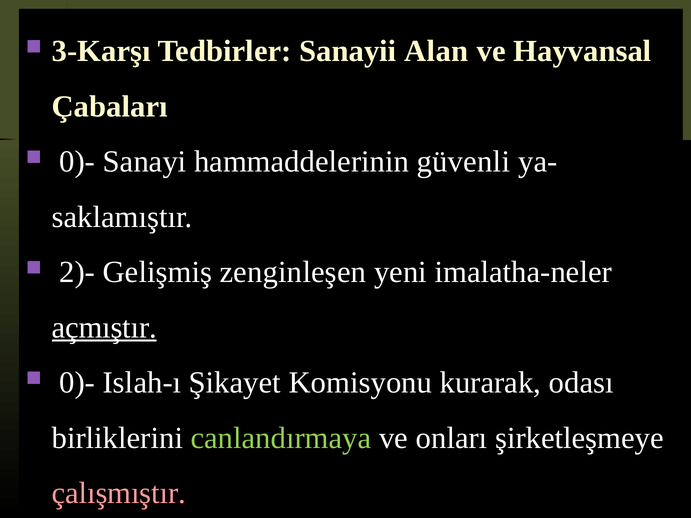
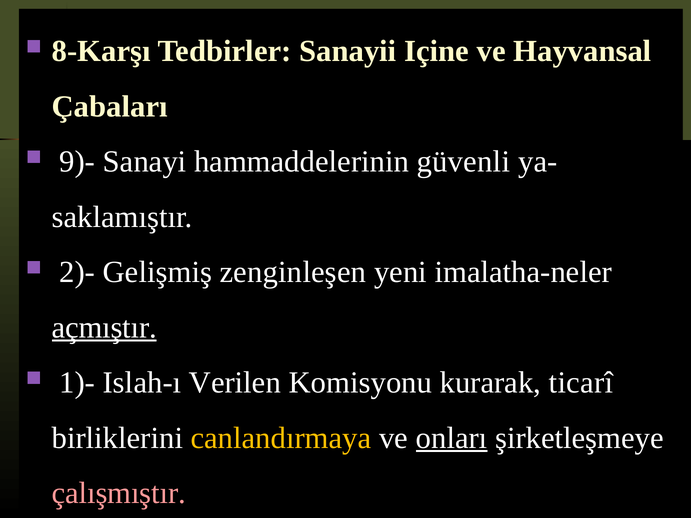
3-Karşı: 3-Karşı -> 8-Karşı (101, 51)
Alan: Alan -> Içine (437, 51)
0)-: 0)- -> 9)- (77, 162)
0)-: 0)- -> 1)- (77, 383)
Şikayet: Şikayet -> Verilen (235, 383)
odası: odası -> ticarî (581, 383)
canlandırmaya colour: light green -> yellow (281, 438)
onları underline: none -> present (452, 438)
